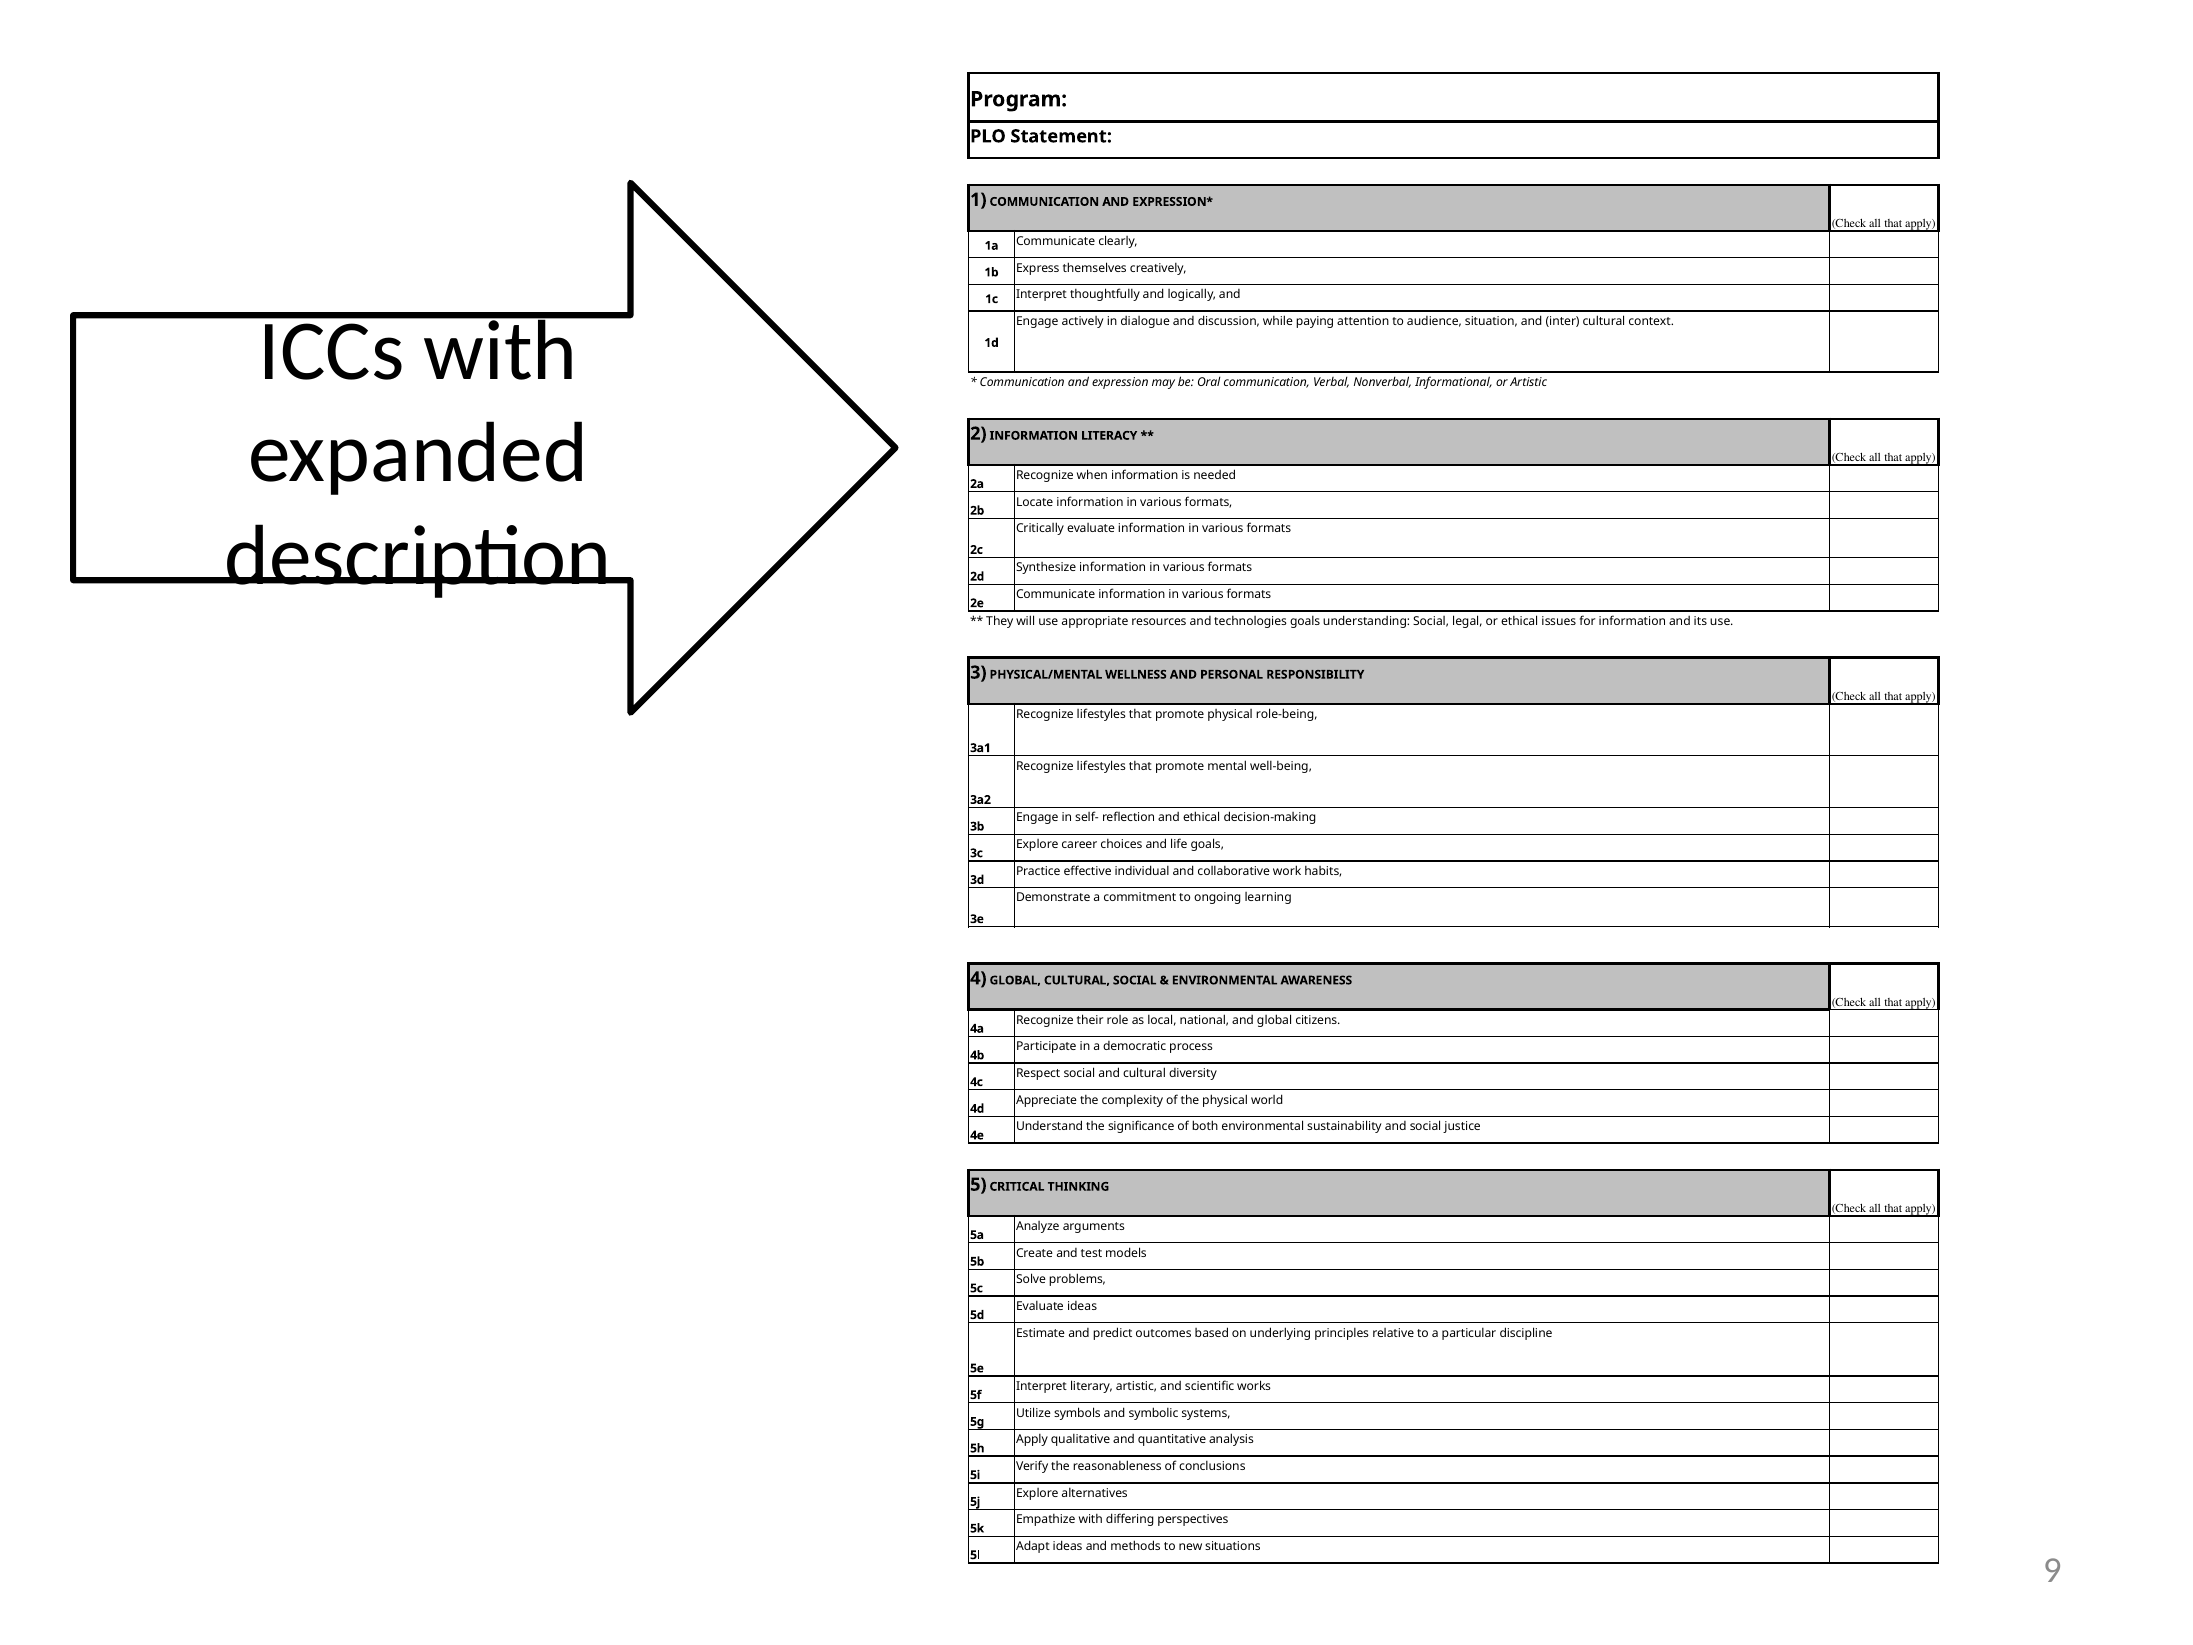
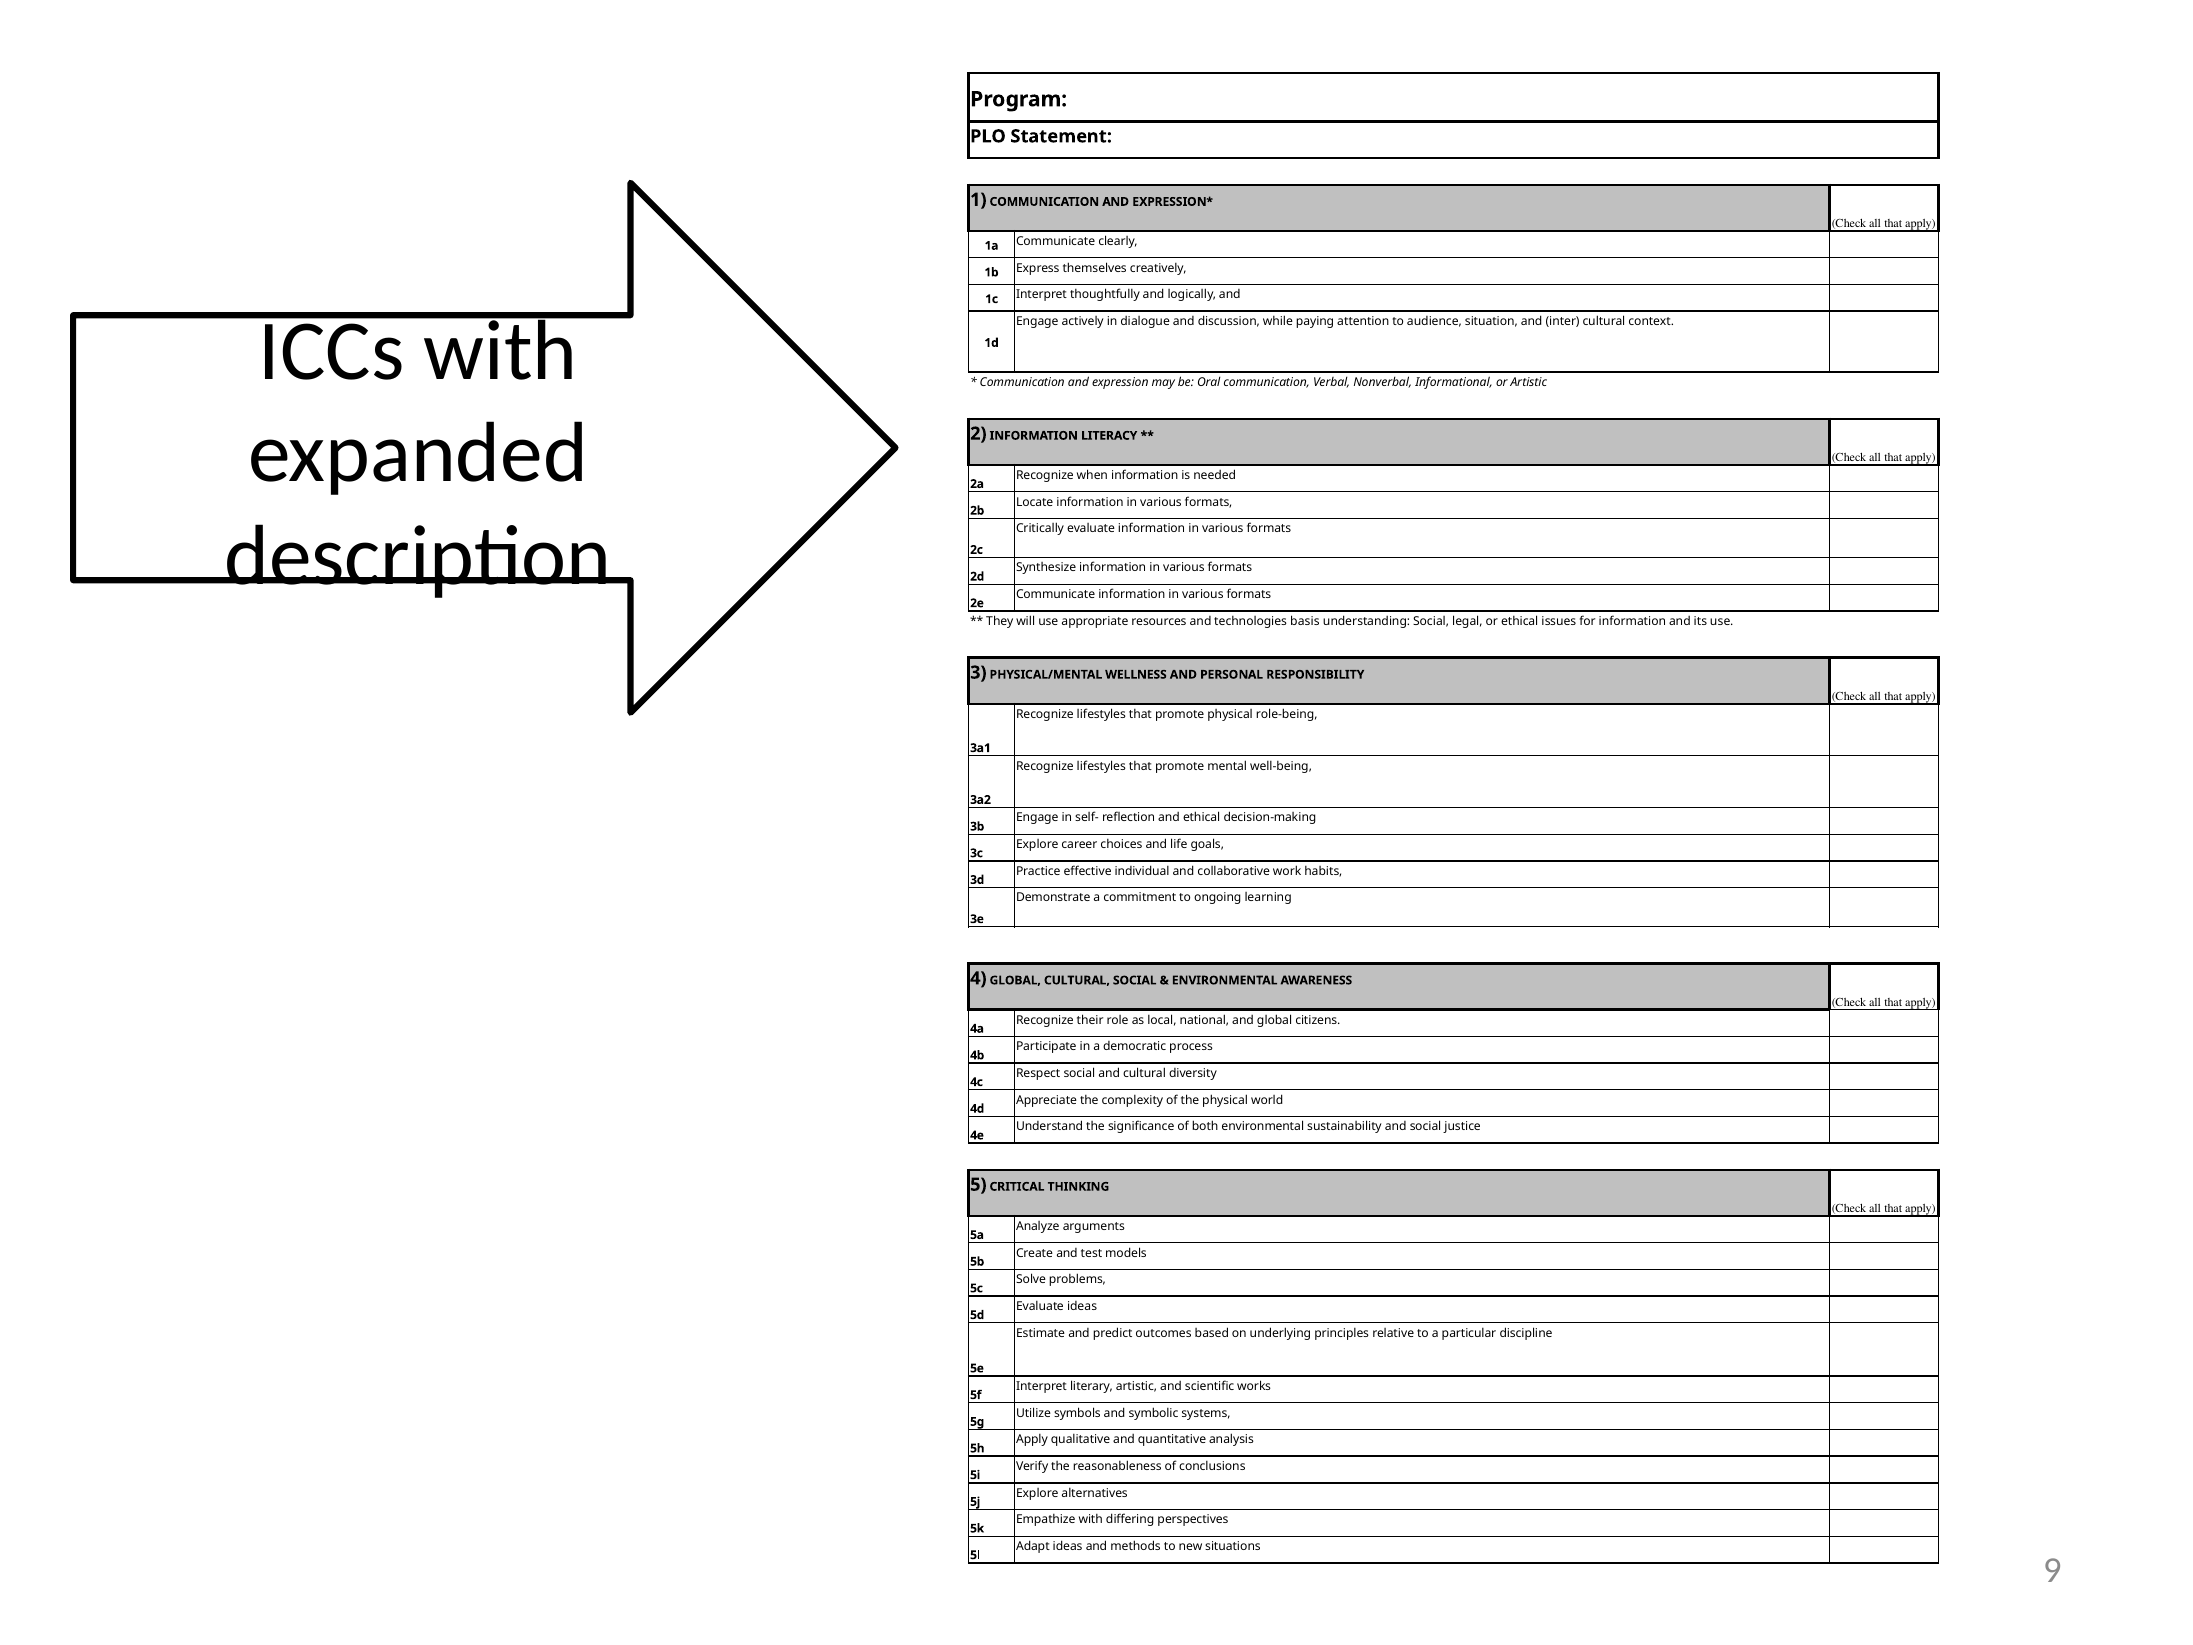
technologies goals: goals -> basis (1305, 621)
